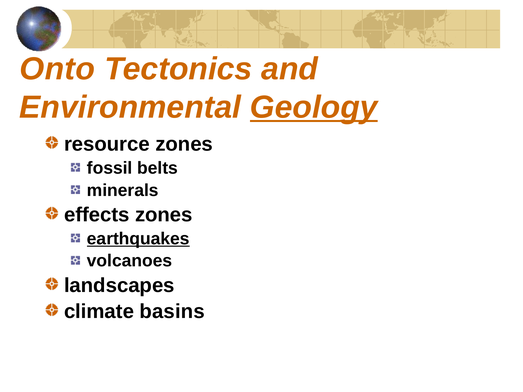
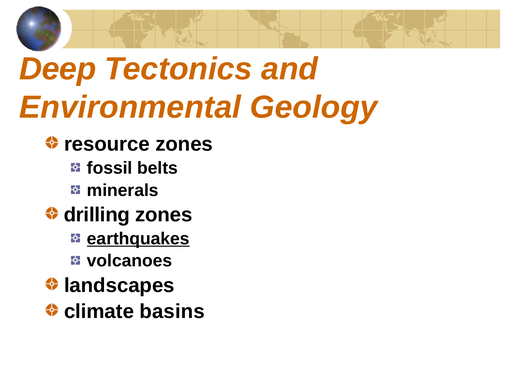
Onto: Onto -> Deep (58, 69)
Geology underline: present -> none (314, 107)
effects: effects -> drilling (97, 215)
